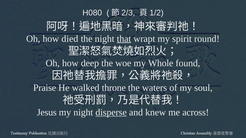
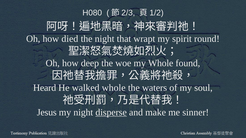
that underline: present -> none (124, 39)
Praise: Praise -> Heard (45, 88)
walked throne: throne -> whole (114, 88)
knew: knew -> make (156, 113)
across: across -> sinner (196, 113)
